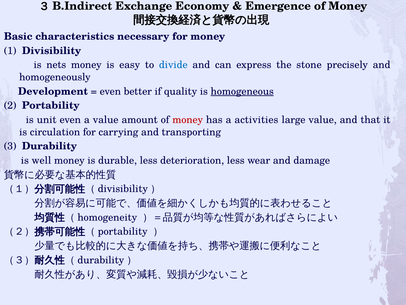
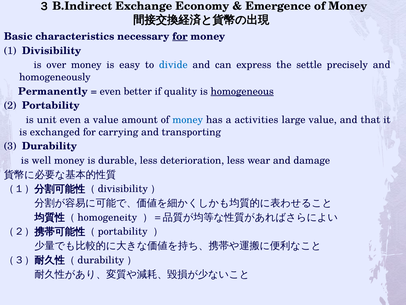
for underline: none -> present (180, 36)
nets: nets -> over (56, 65)
stone: stone -> settle (309, 65)
Development: Development -> Permanently (53, 91)
money colour: red -> blue (188, 120)
circulation: circulation -> exchanged (55, 132)
